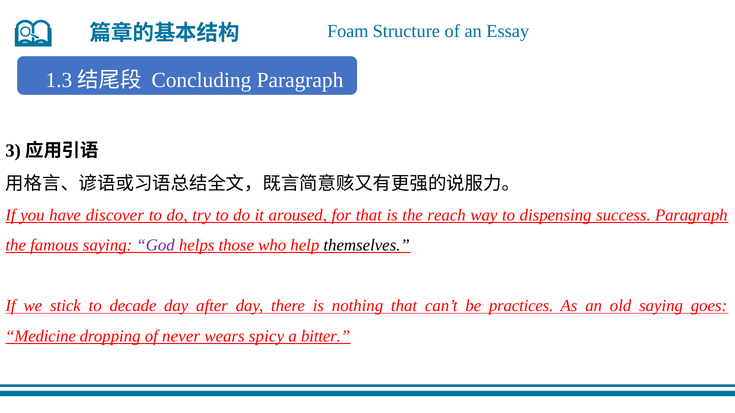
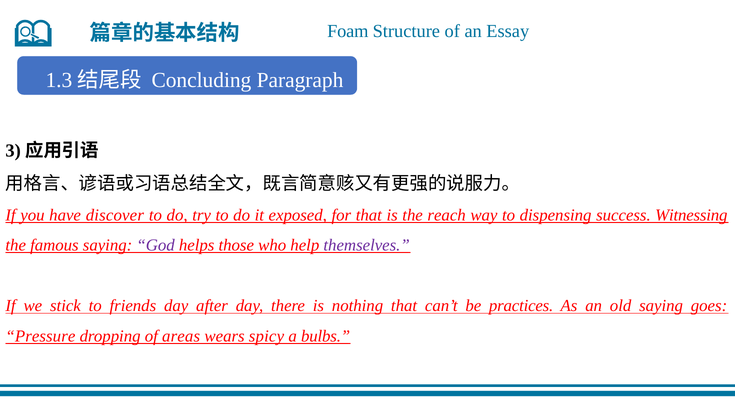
aroused: aroused -> exposed (298, 215)
success Paragraph: Paragraph -> Witnessing (691, 215)
themselves colour: black -> purple (367, 245)
decade: decade -> friends (133, 306)
Medicine: Medicine -> Pressure (40, 336)
never: never -> areas (181, 336)
bitter: bitter -> bulbs (326, 336)
